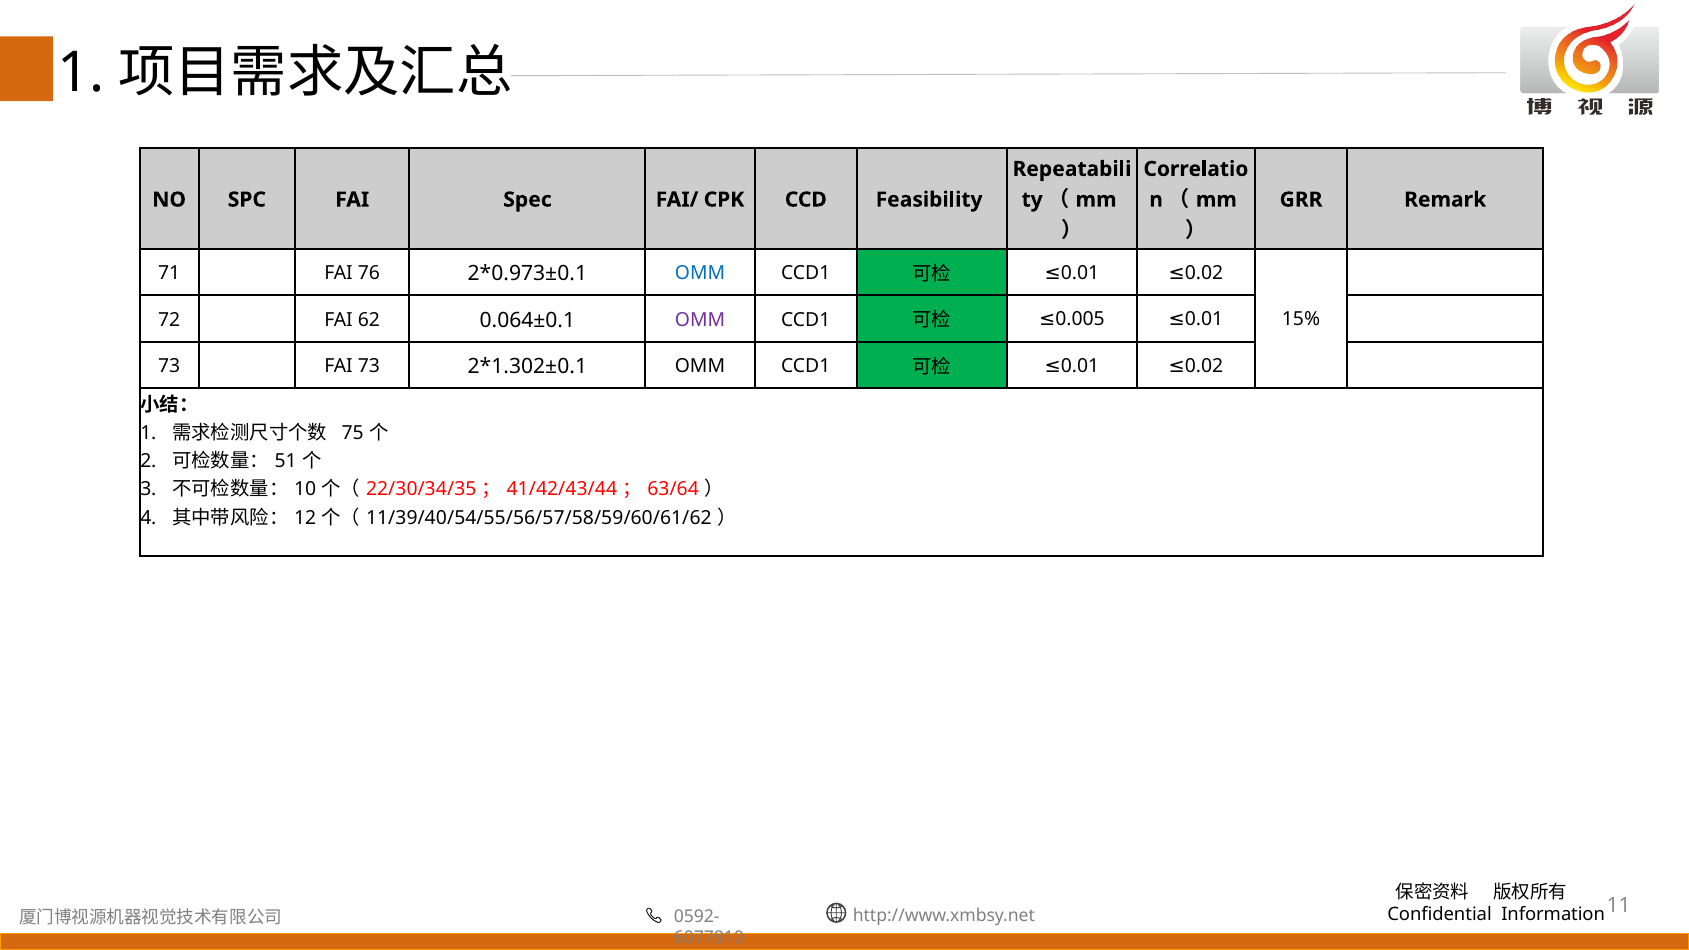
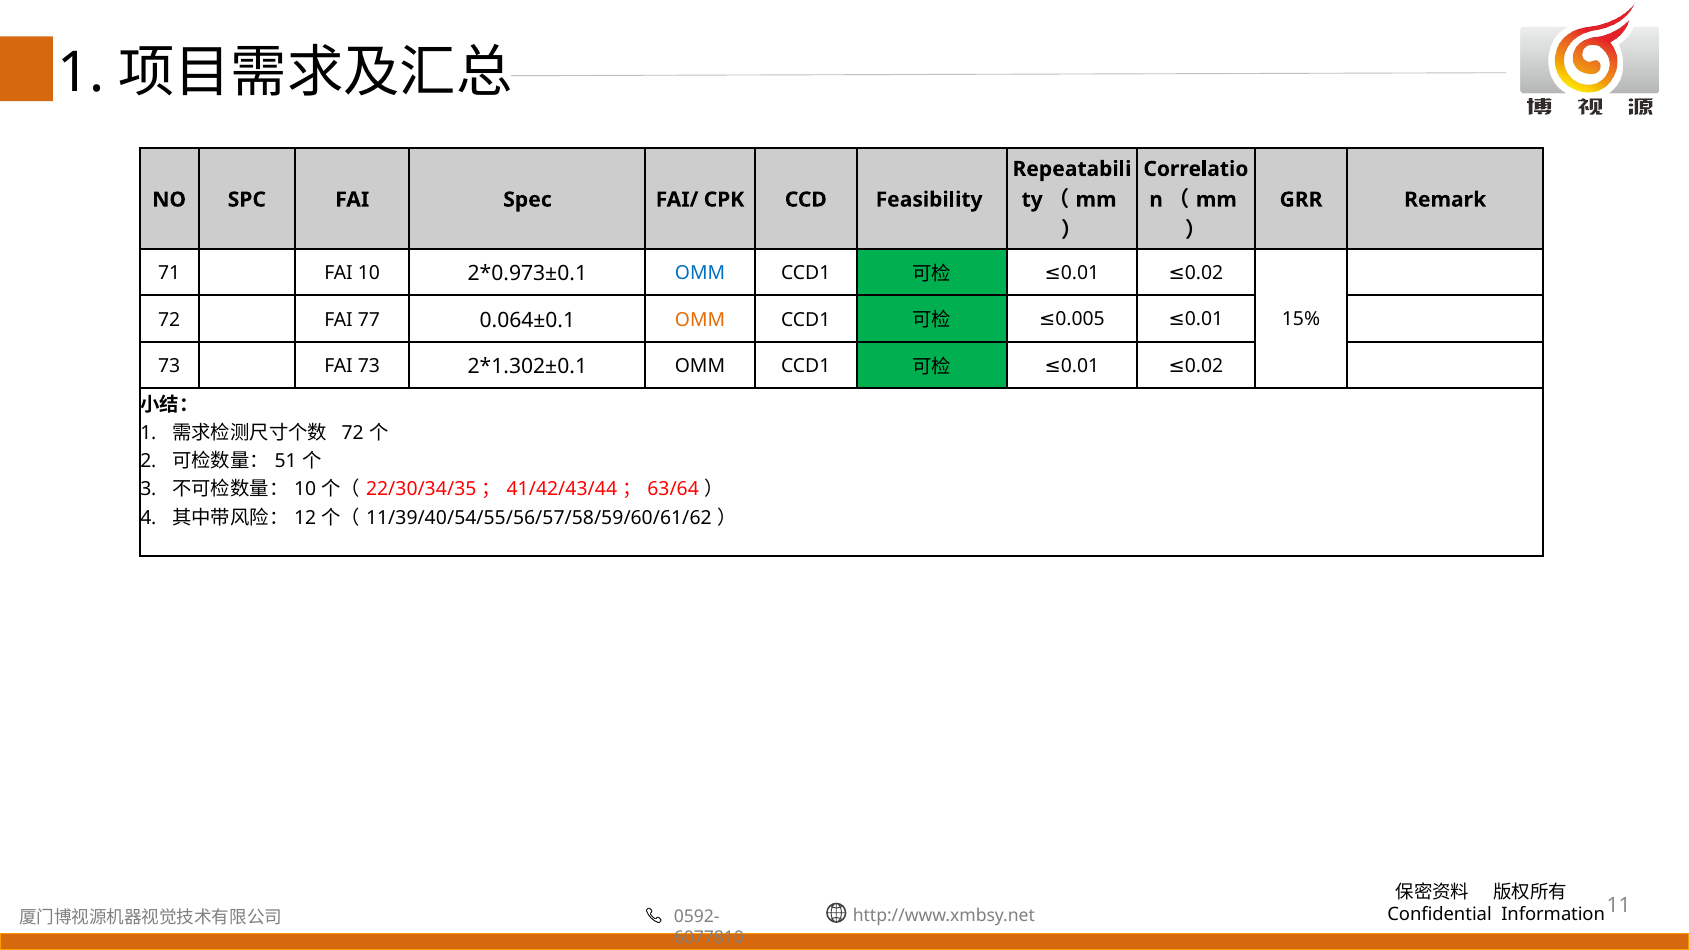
FAI 76: 76 -> 10 (369, 273)
62: 62 -> 77 (369, 320)
OMM colour: purple -> orange (700, 320)
75: 75 -> 72 (353, 433)
